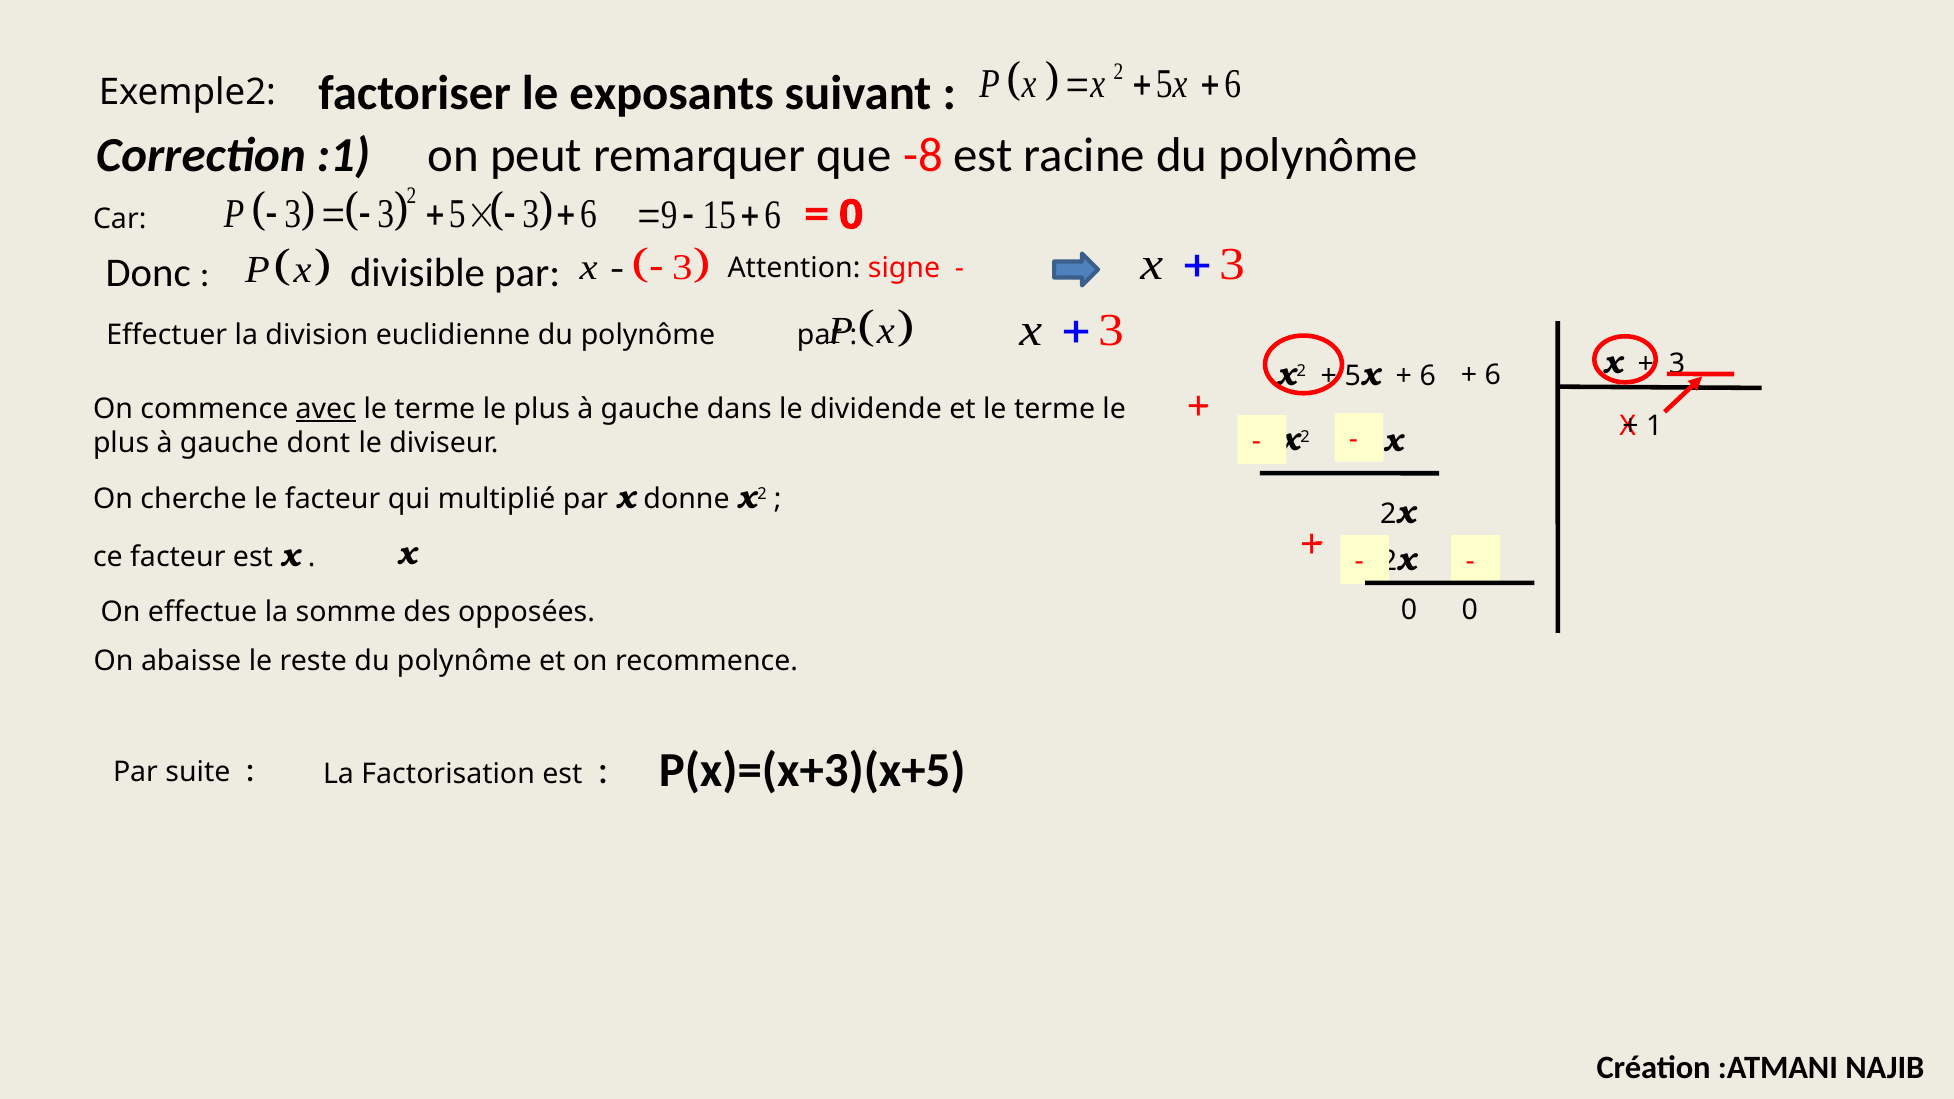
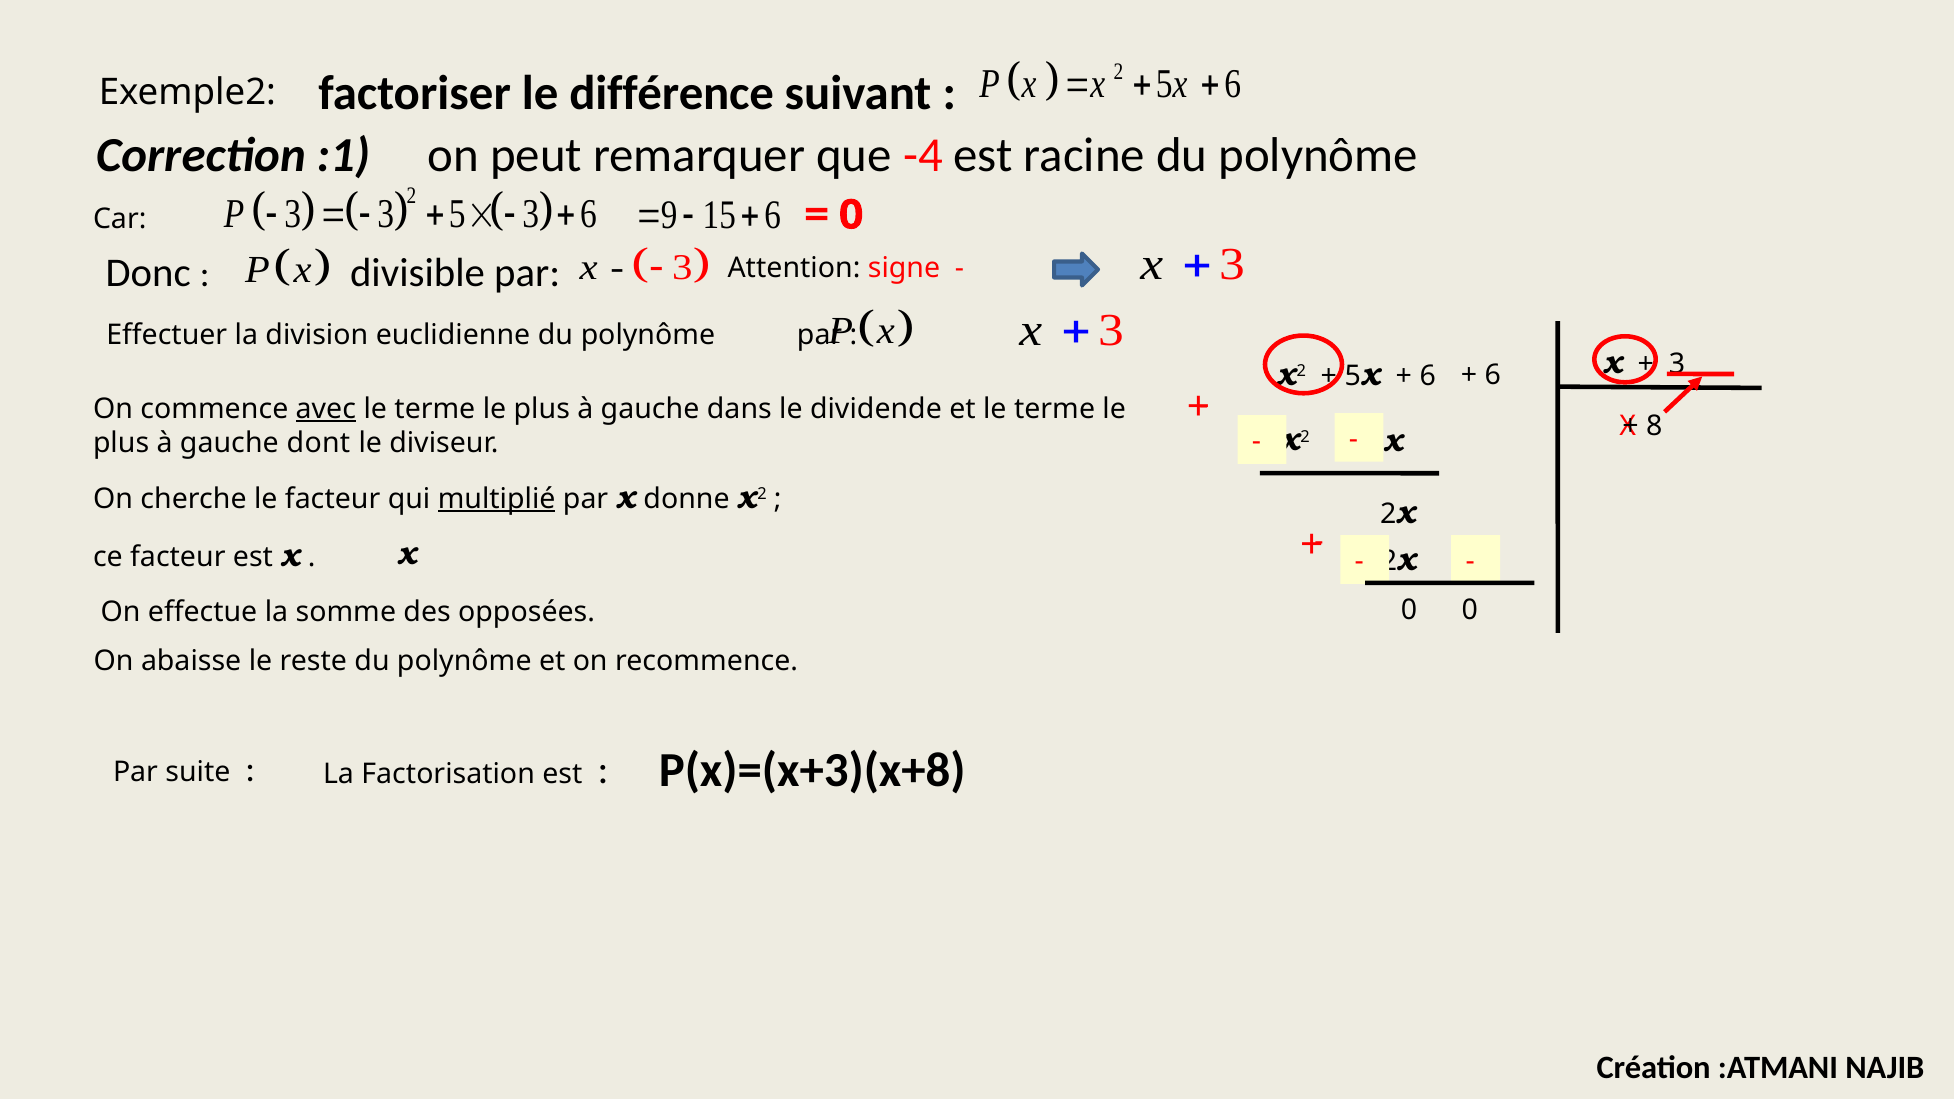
exposants: exposants -> différence (672, 94)
-8: -8 -> -4 (923, 156)
1: 1 -> 8 (1654, 426)
multiplié underline: none -> present (497, 499)
P(x)=(x+3)(x+5: P(x)=(x+3)(x+5 -> P(x)=(x+3)(x+8 (812, 770)
